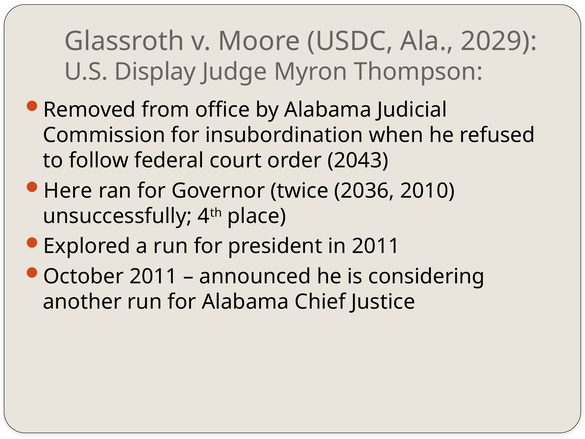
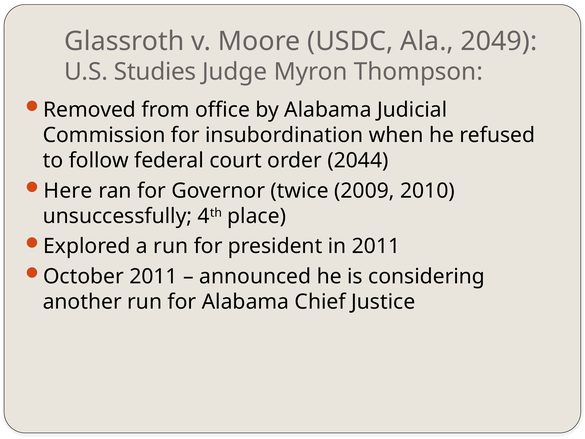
2029: 2029 -> 2049 (499, 41)
Display: Display -> Studies (155, 72)
2043: 2043 -> 2044 (358, 161)
2036: 2036 -> 2009 (364, 191)
